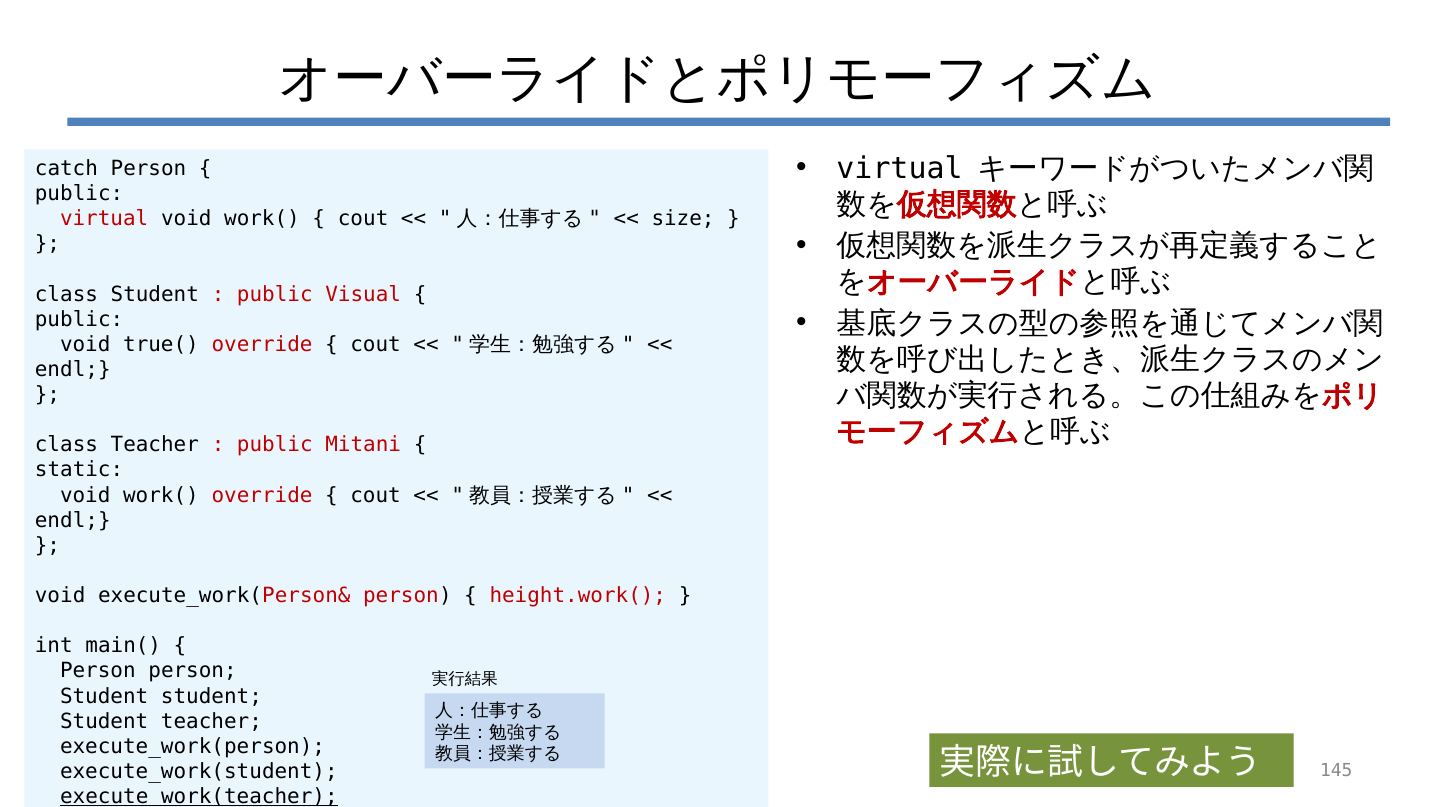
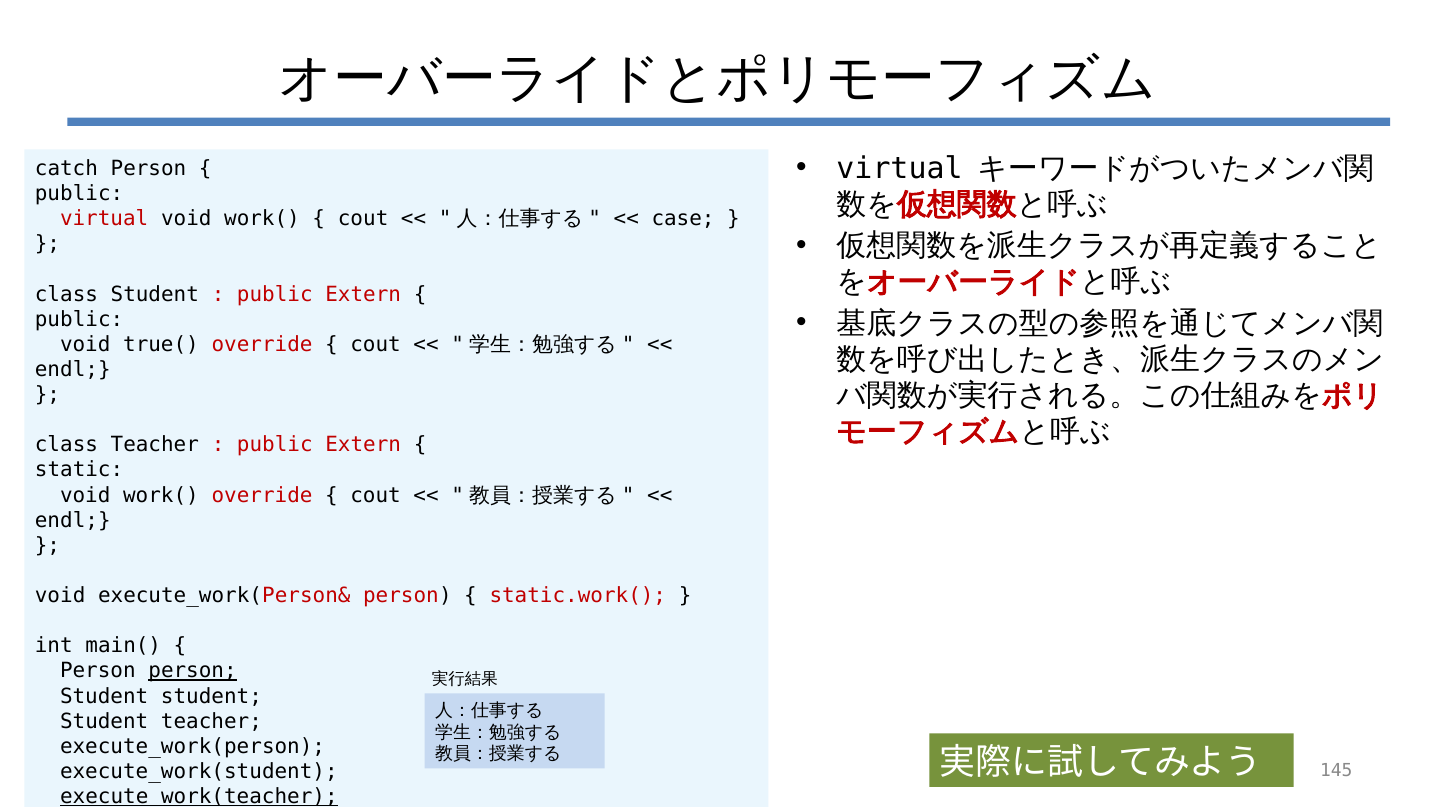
size: size -> case (683, 219)
Visual: Visual -> Extern (363, 294)
Mitani: Mitani -> Extern (363, 445)
height.work(: height.work( -> static.work( (578, 596)
person underline: none -> present (193, 671)
